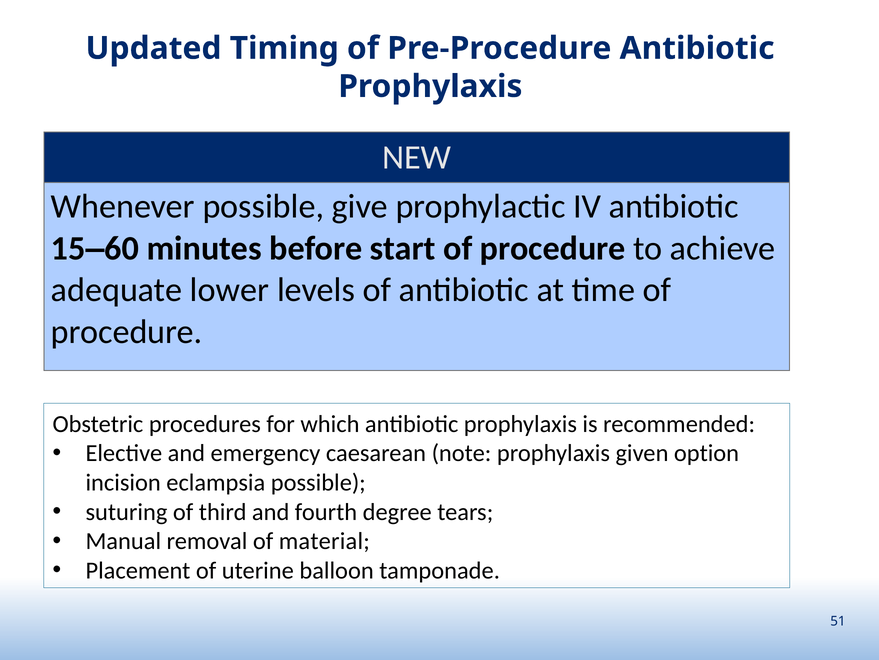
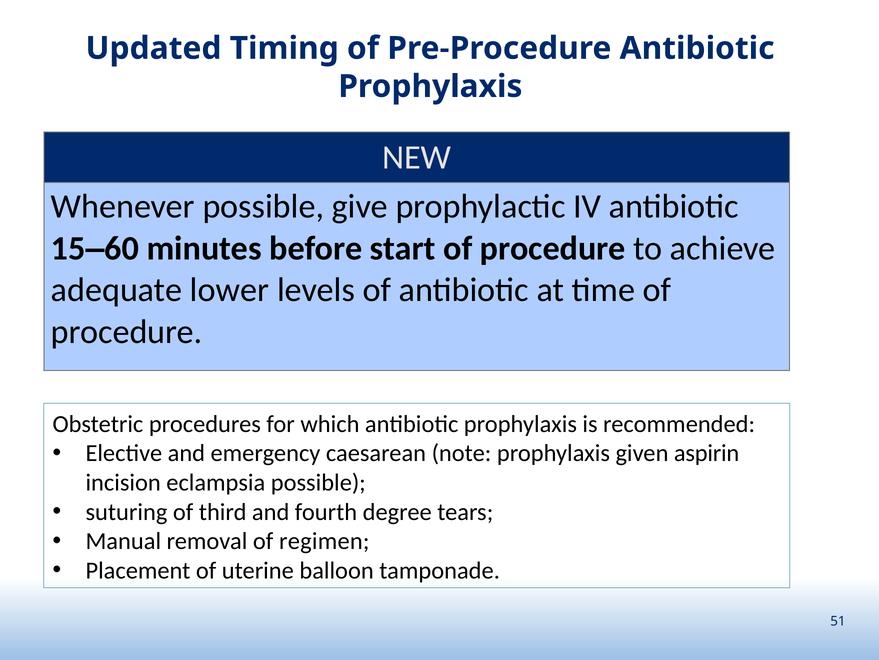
option: option -> aspirin (707, 453)
material: material -> regimen (324, 541)
